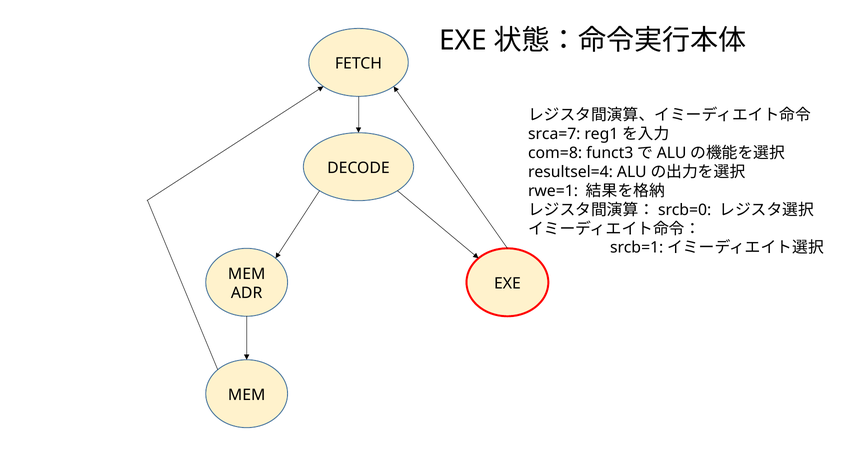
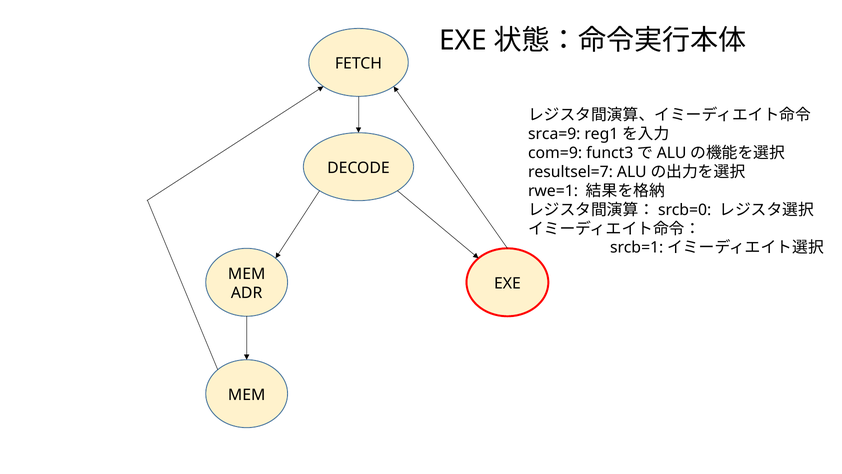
srca=7: srca=7 -> srca=9 (554, 134)
com=8: com=8 -> com=9 (555, 153)
resultsel=4: resultsel=4 -> resultsel=7 (570, 172)
